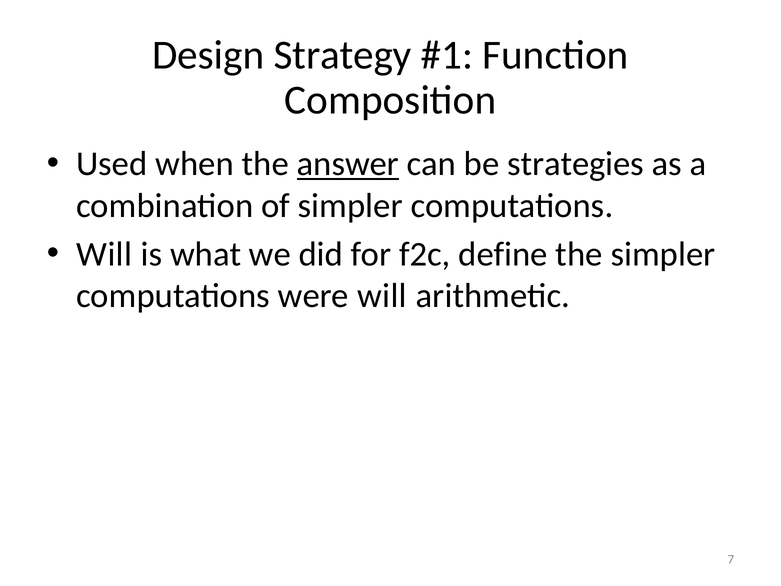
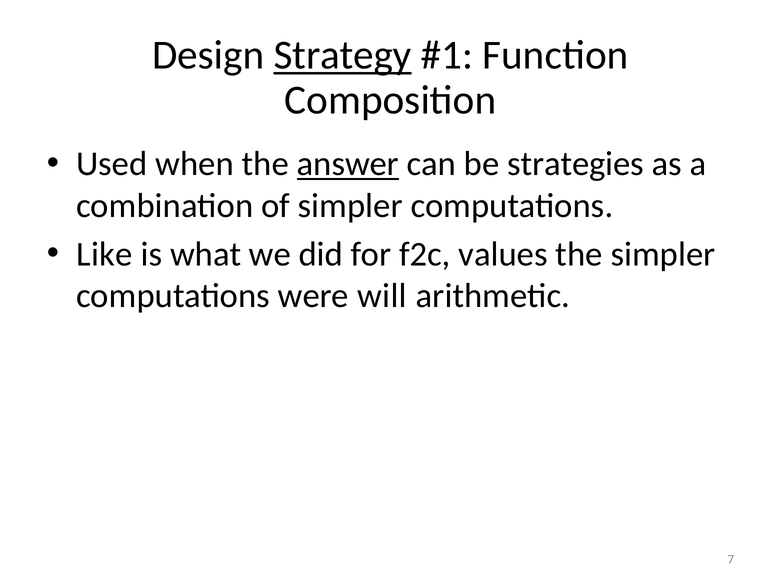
Strategy underline: none -> present (343, 55)
Will: Will -> Like (104, 254)
define: define -> values (503, 254)
